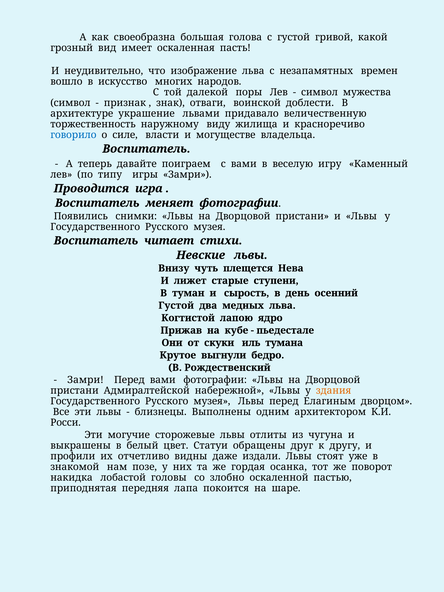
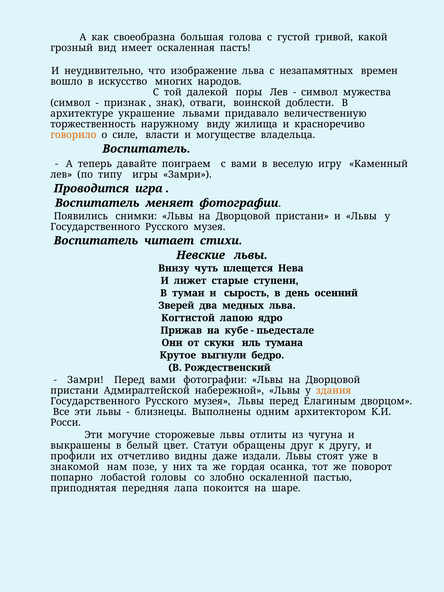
говорило colour: blue -> orange (73, 135)
Густой: Густой -> Зверей (176, 305)
накидка: накидка -> попарно (72, 478)
